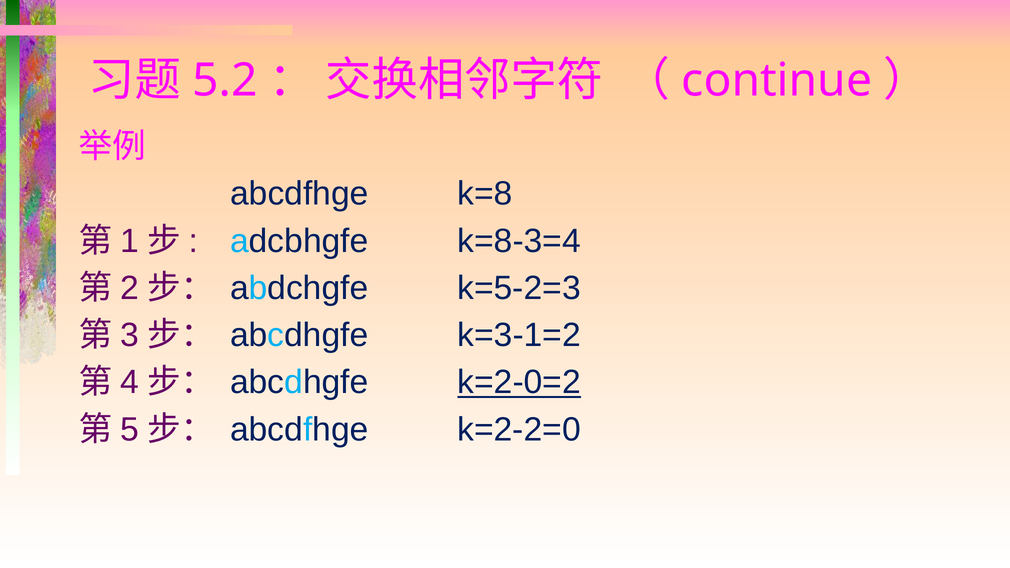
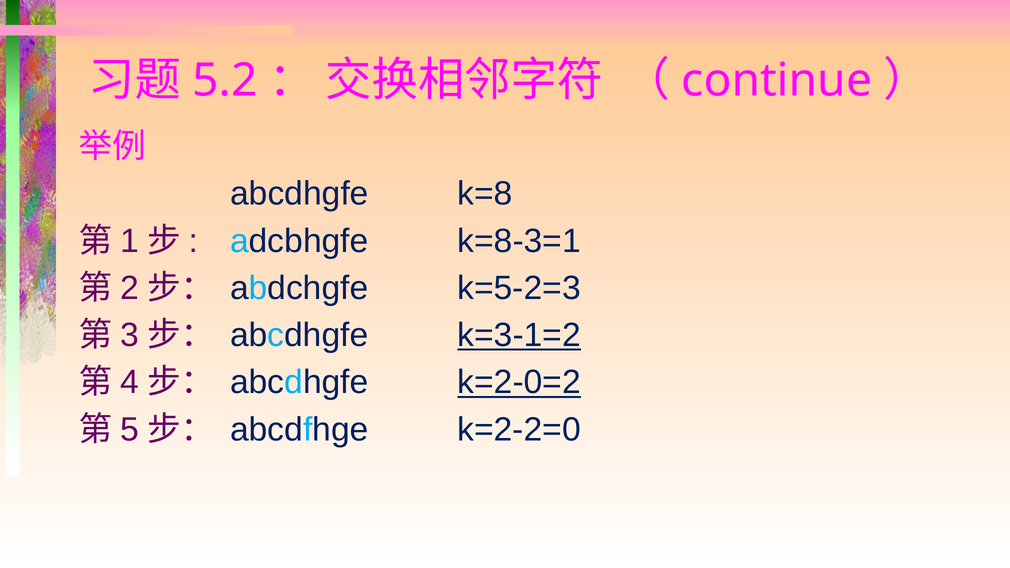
abcdfhge: abcdfhge -> abcdhgfe (299, 194)
k=8-3=4: k=8-3=4 -> k=8-3=1 (519, 241)
k=3-1=2 underline: none -> present (519, 335)
